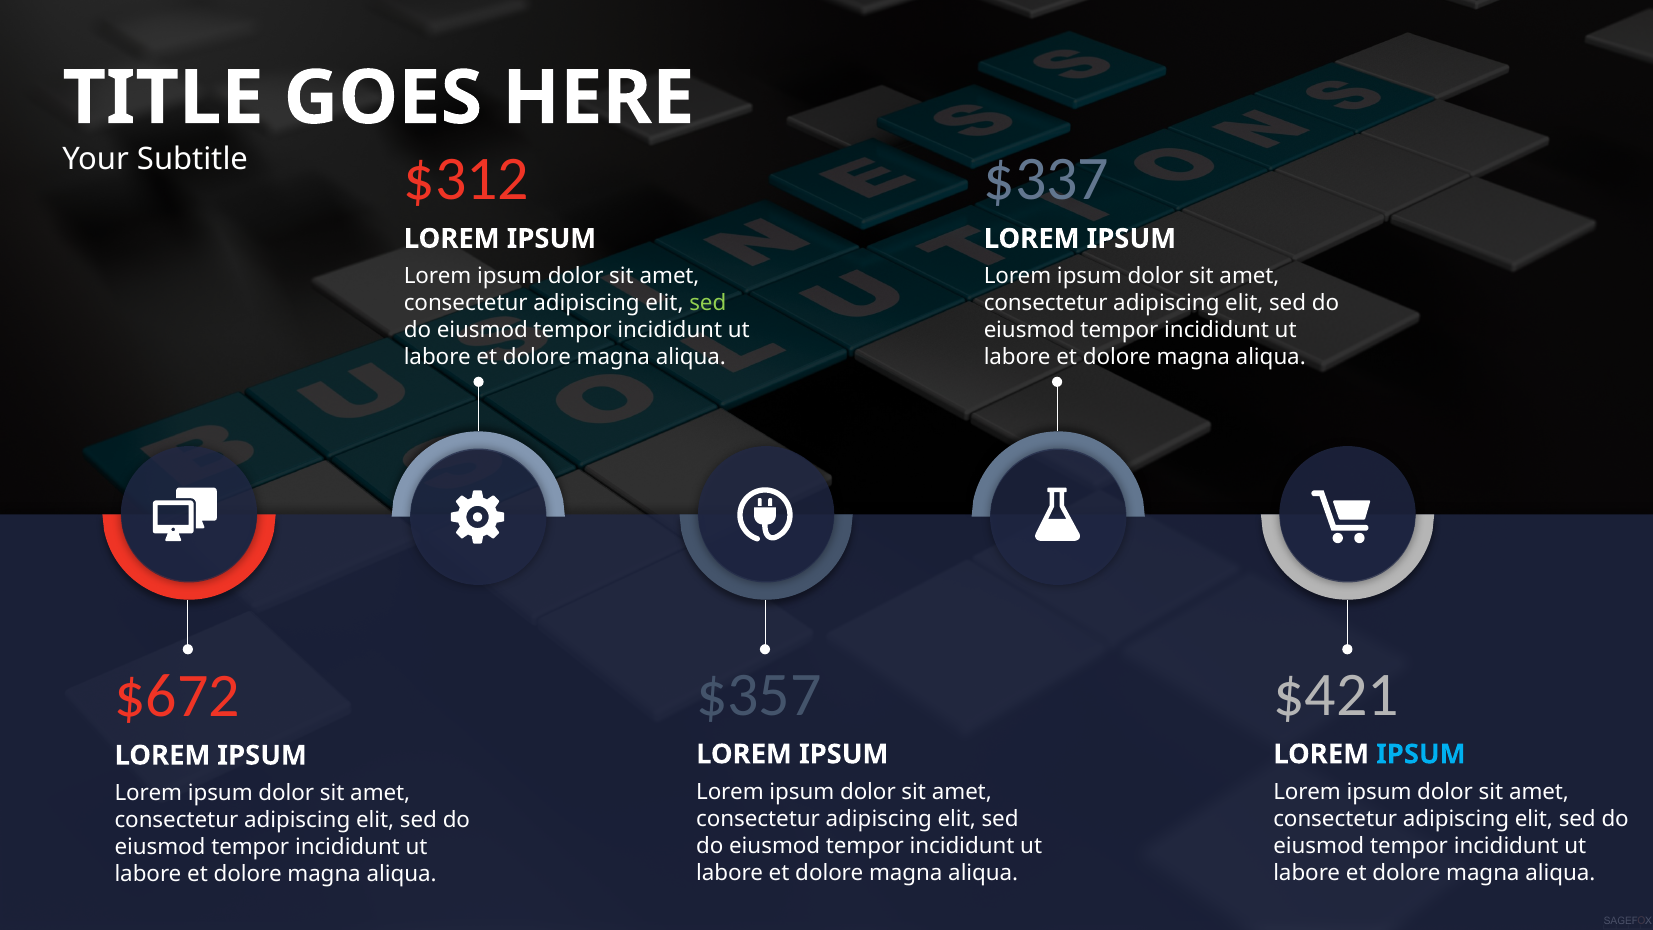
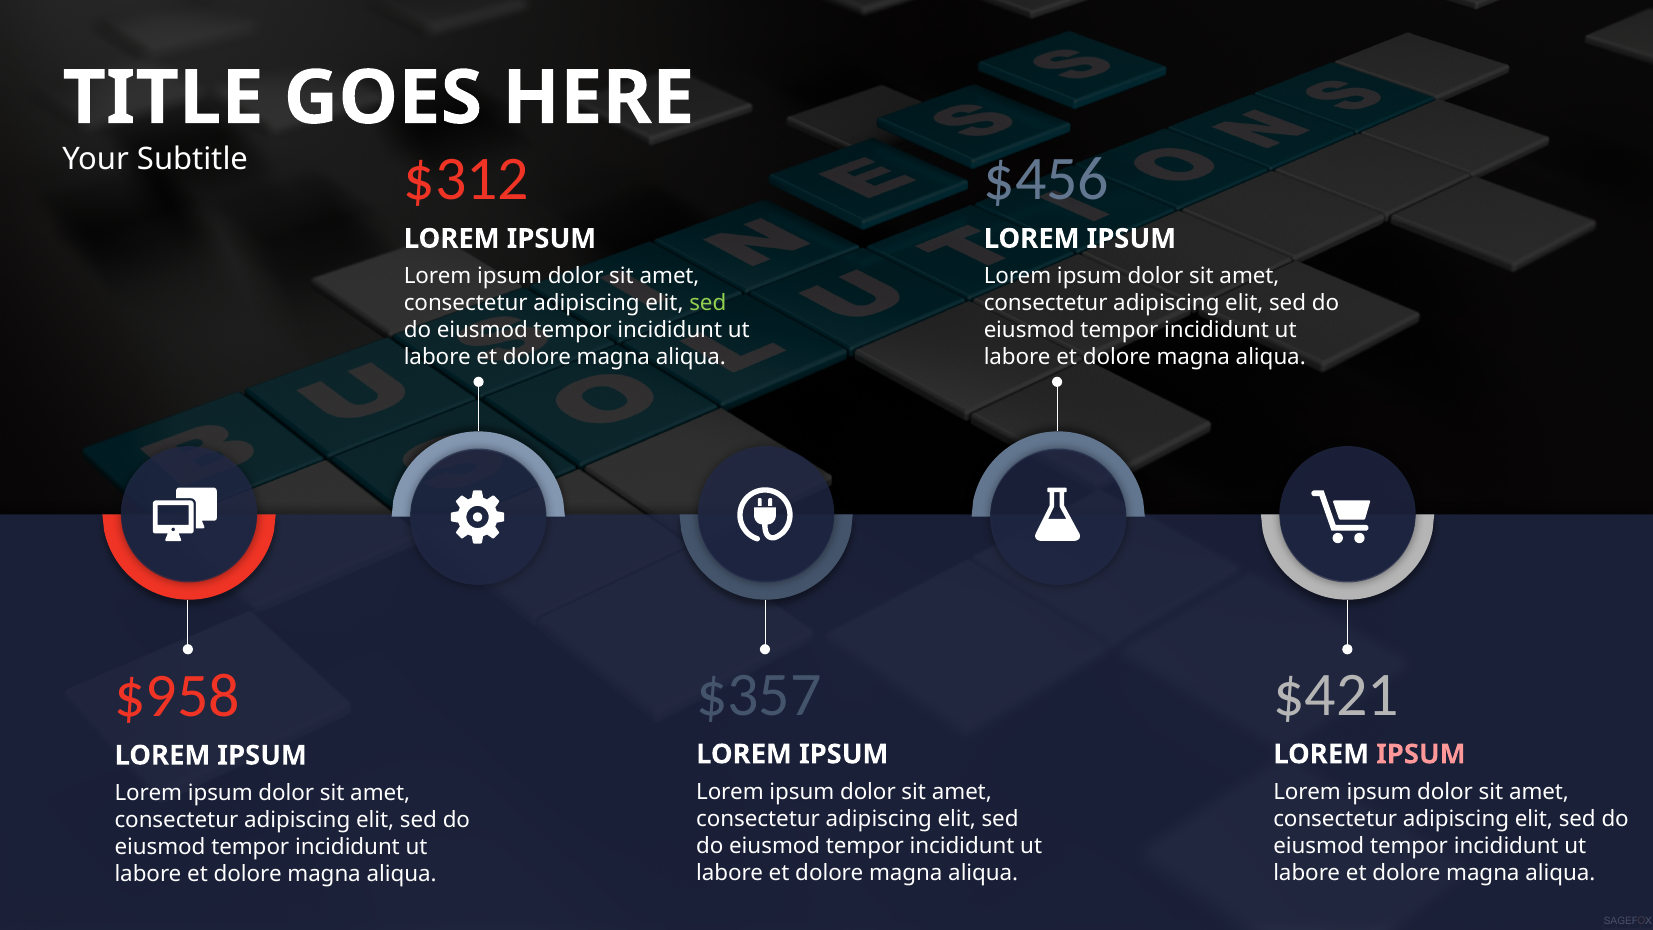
$337: $337 -> $456 (1047, 179)
$672: $672 -> $958 (177, 696)
IPSUM colour: light blue -> pink (1421, 754)
